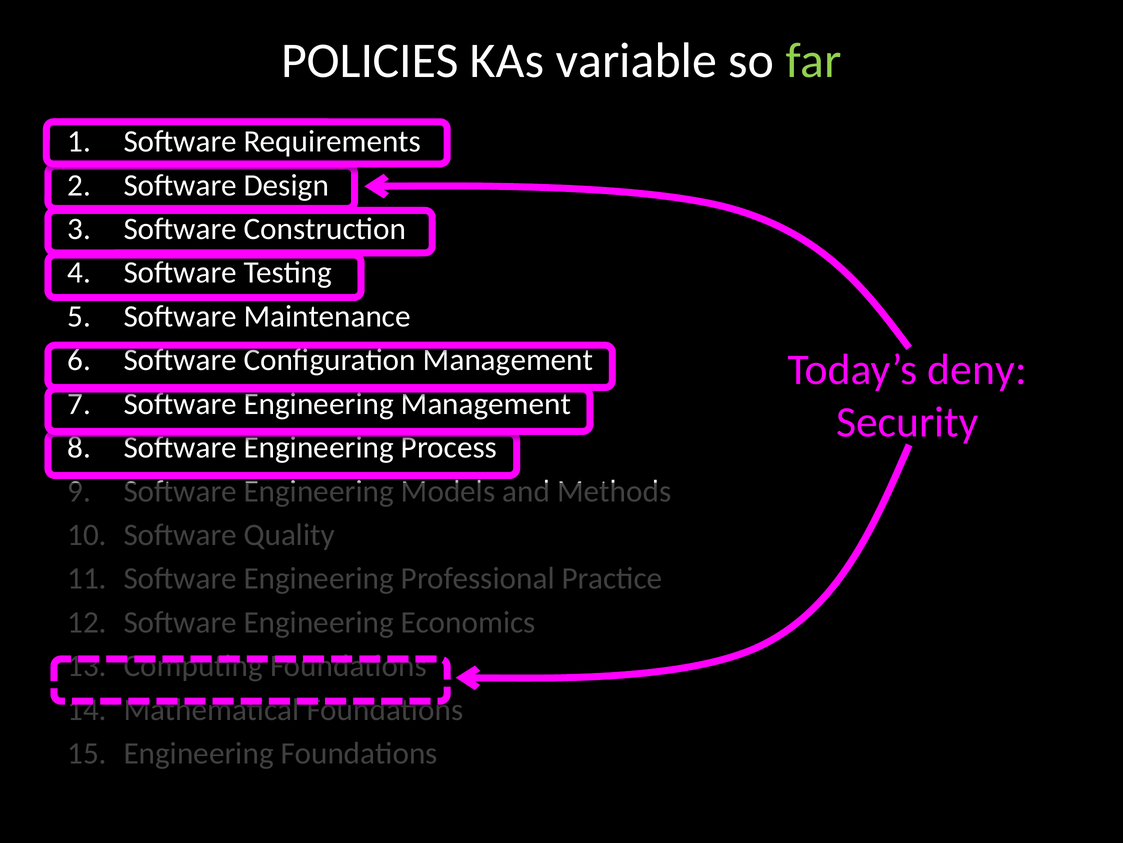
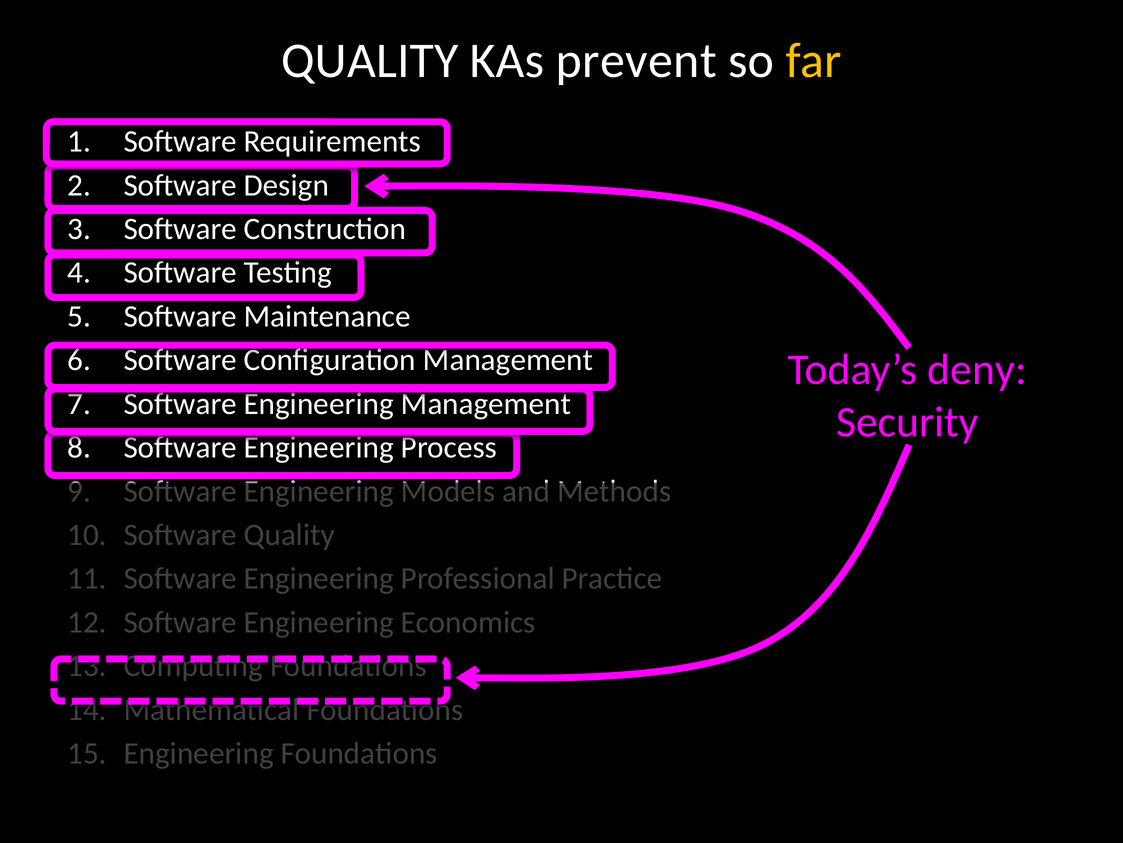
POLICIES: POLICIES -> QUALITY (370, 61)
variable: variable -> prevent (636, 61)
far colour: light green -> yellow (813, 61)
